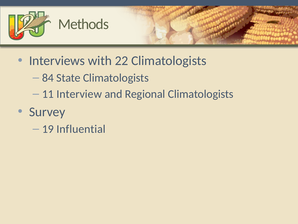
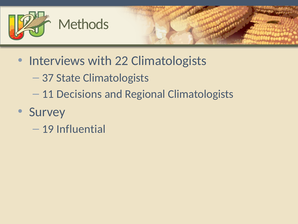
84: 84 -> 37 (48, 78)
Interview: Interview -> Decisions (79, 94)
